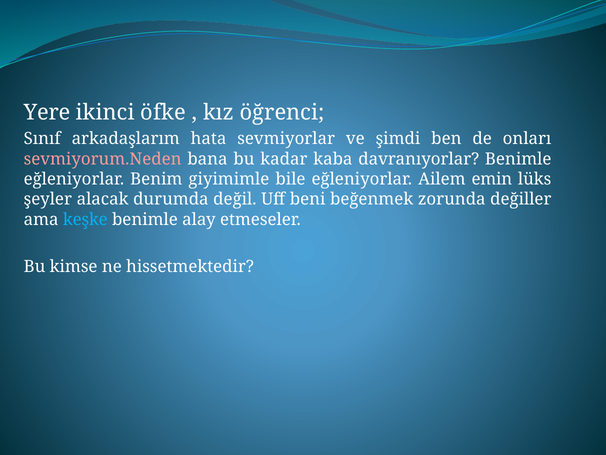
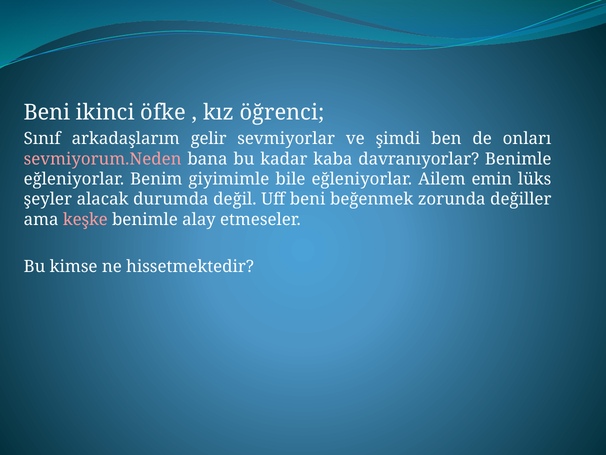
Yere: Yere -> Beni (47, 112)
hata: hata -> gelir (209, 139)
keşke colour: light blue -> pink (85, 219)
